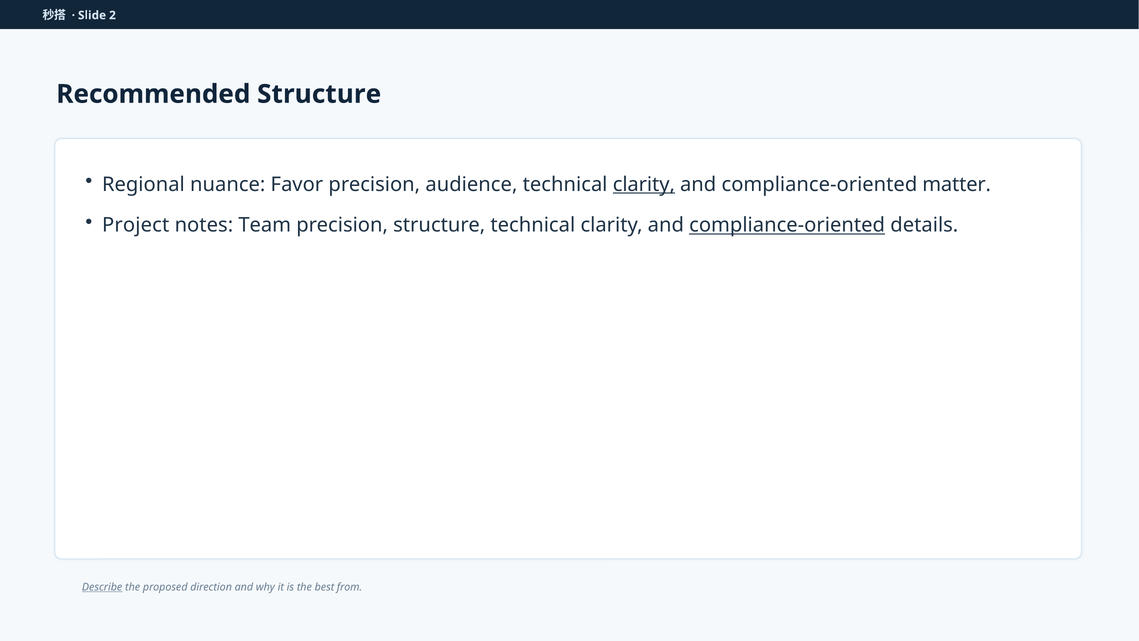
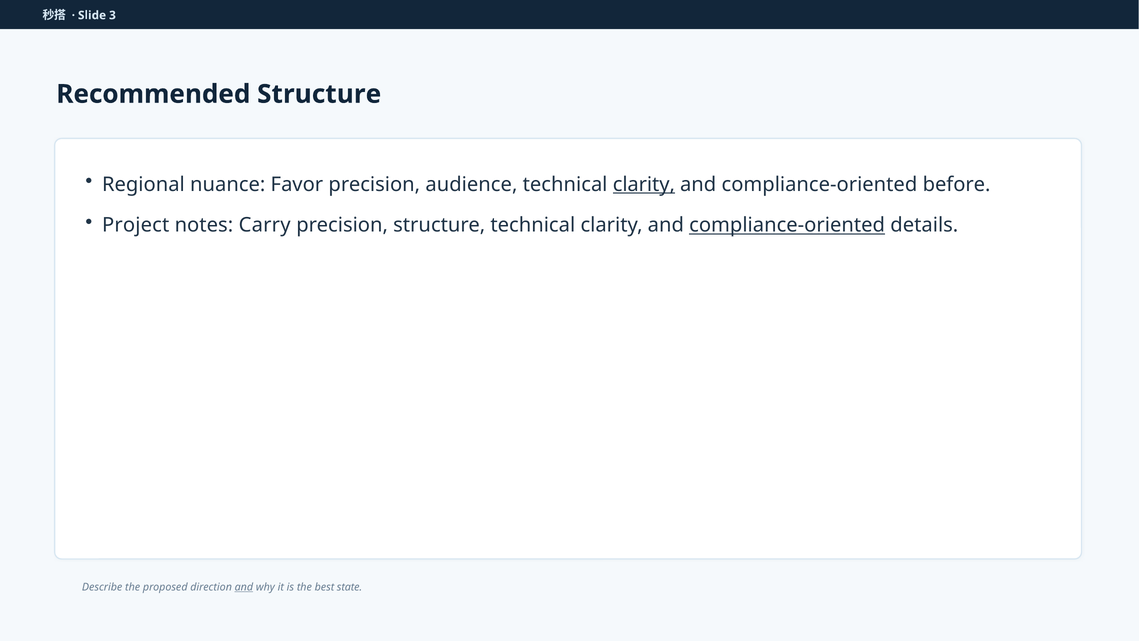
2: 2 -> 3 (112, 15)
matter: matter -> before (957, 184)
Team: Team -> Carry (265, 225)
Describe underline: present -> none (102, 587)
and underline: none -> present (244, 587)
from: from -> state (350, 587)
